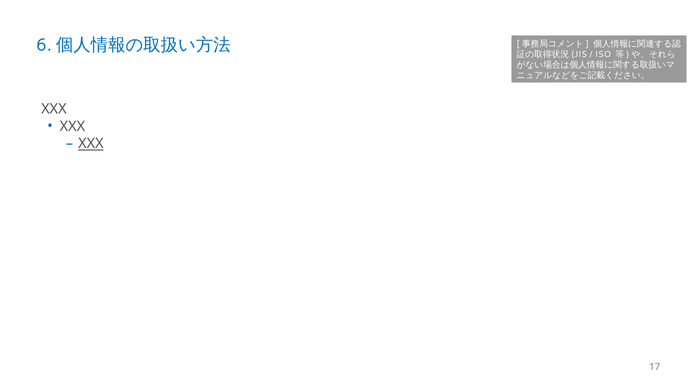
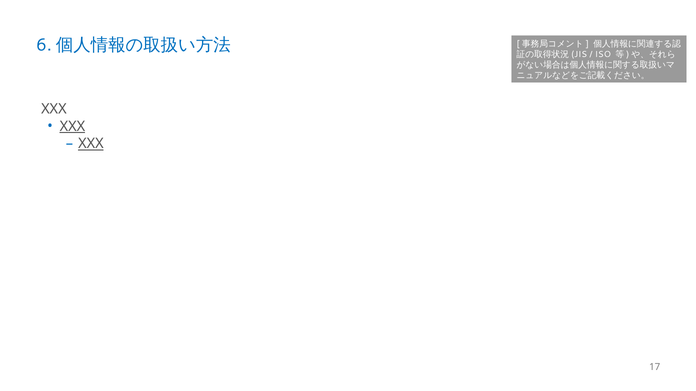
XXX underline: none -> present (72, 126)
